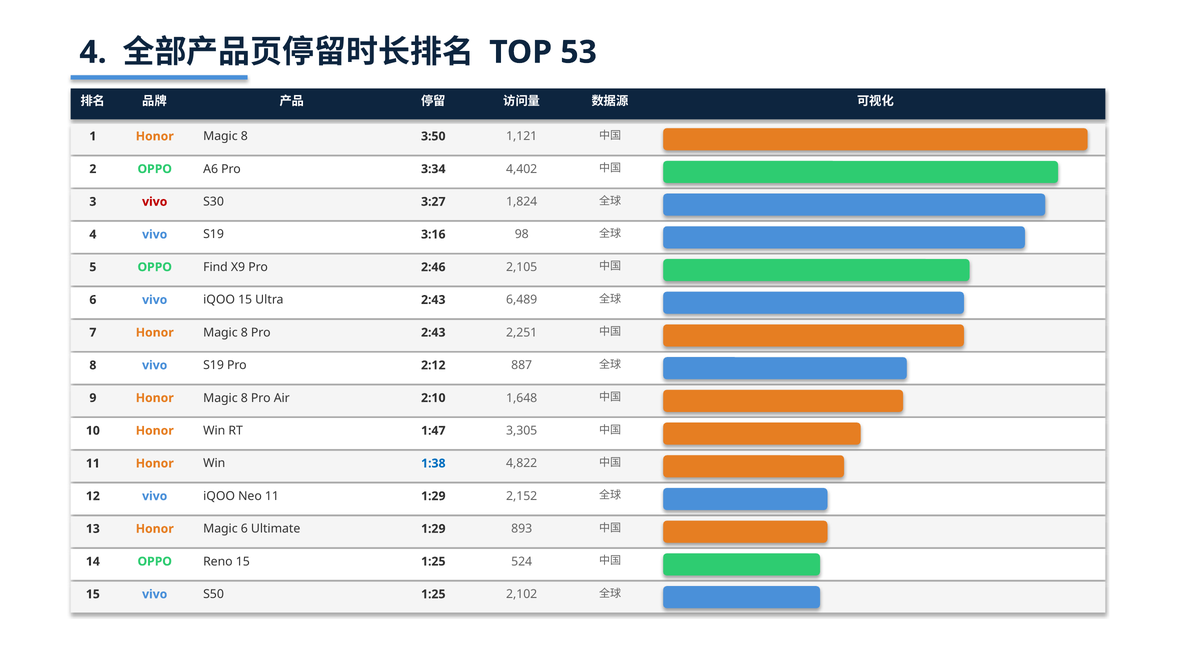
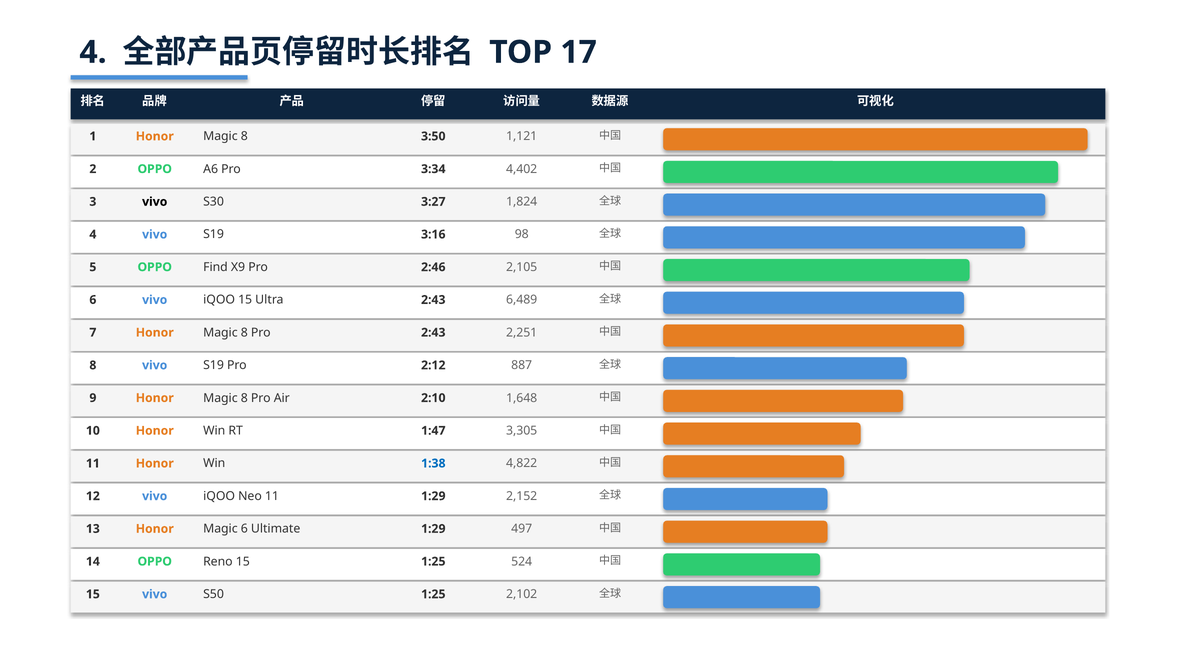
53: 53 -> 17 (579, 52)
vivo colour: red -> black (155, 202)
893: 893 -> 497 (522, 529)
